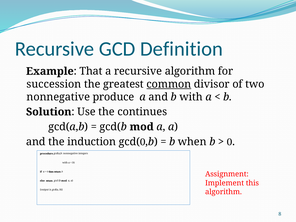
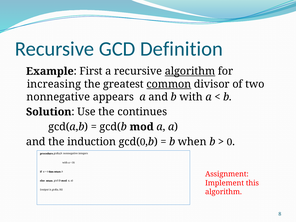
That: That -> First (91, 71)
algorithm underline: none -> present (190, 71)
succession: succession -> increasing (54, 84)
produce: produce -> appears (113, 97)
